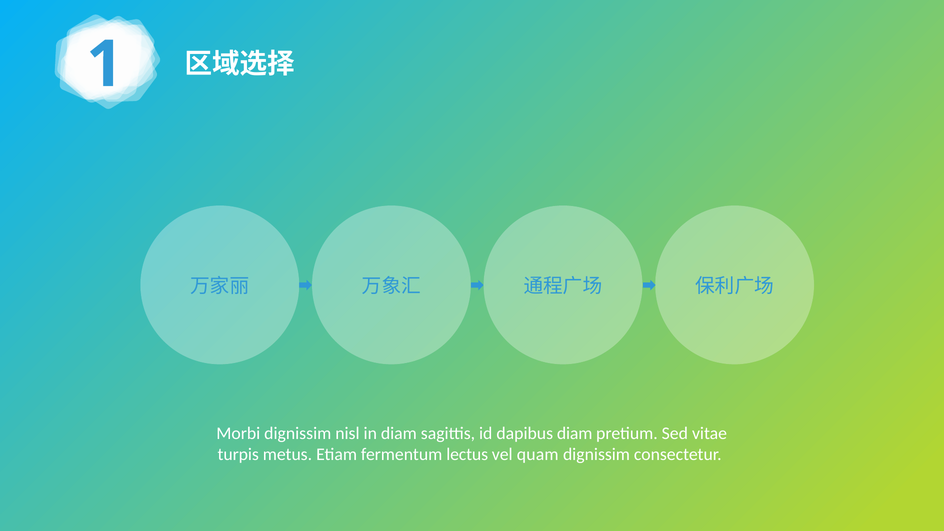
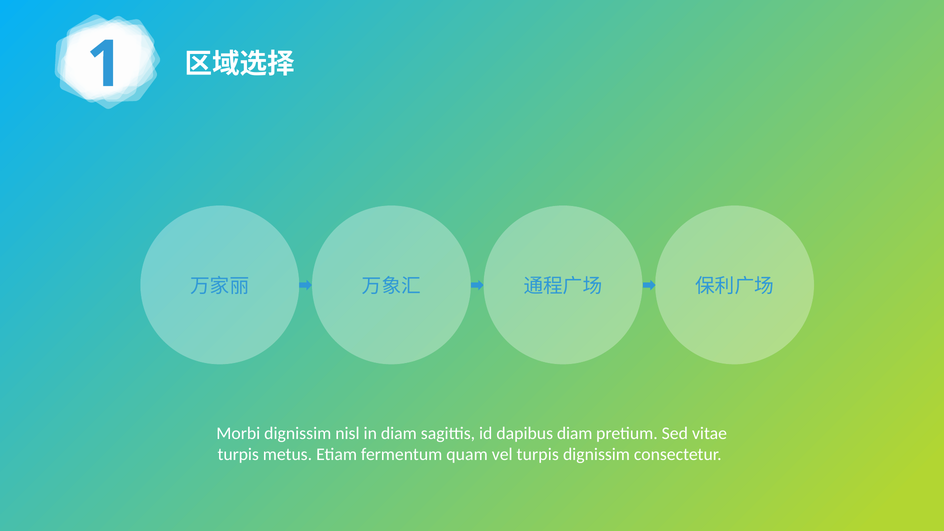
lectus: lectus -> quam (467, 455)
vel quam: quam -> turpis (538, 455)
